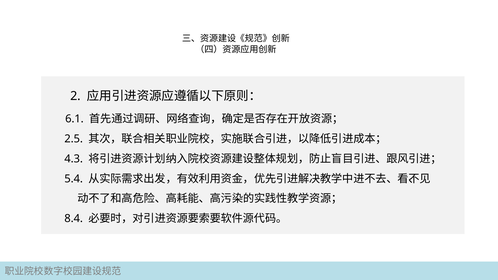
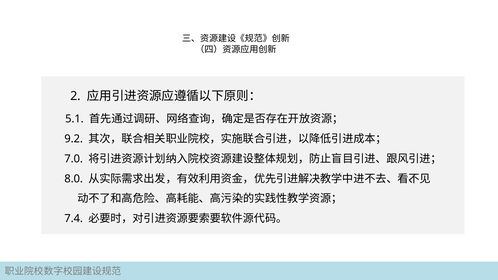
6.1: 6.1 -> 5.1 (74, 119)
2.5: 2.5 -> 9.2 (74, 139)
4.3: 4.3 -> 7.0 (74, 159)
5.4: 5.4 -> 8.0 (74, 179)
8.4: 8.4 -> 7.4 (74, 219)
